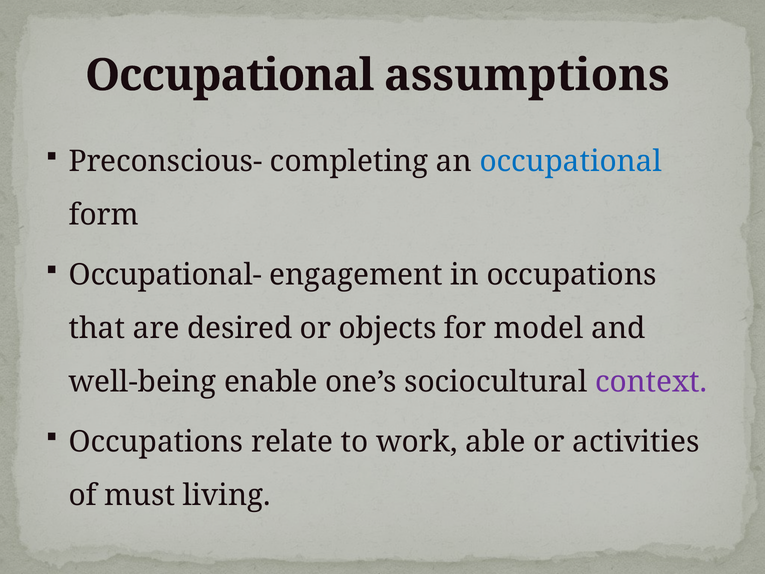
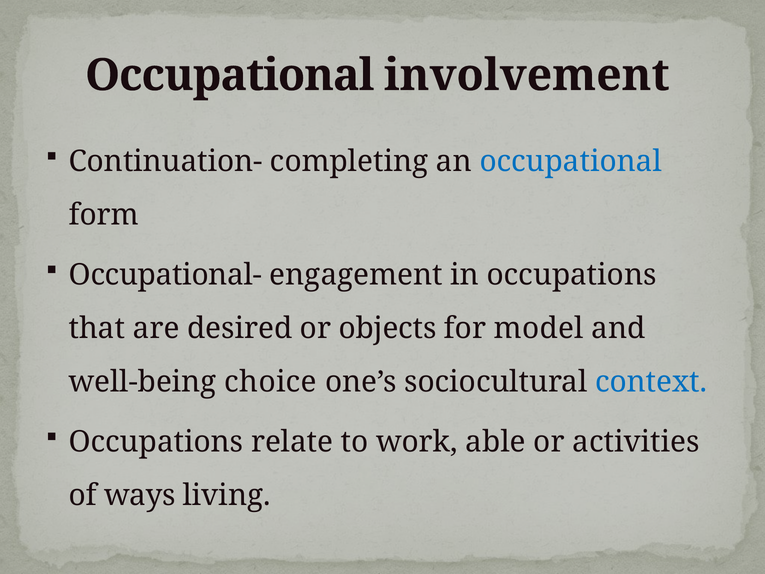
assumptions: assumptions -> involvement (527, 75)
Preconscious-: Preconscious- -> Continuation- (166, 161)
enable: enable -> choice (271, 382)
context colour: purple -> blue (651, 382)
must: must -> ways (140, 495)
